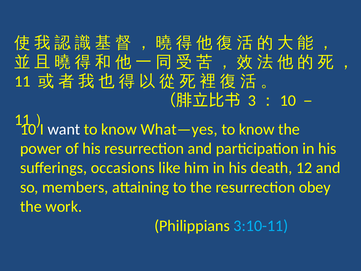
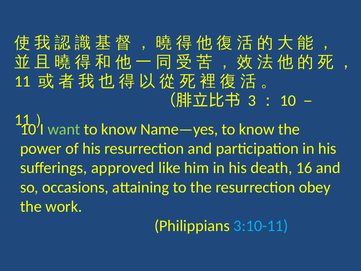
want colour: white -> light green (64, 129)
What—yes: What—yes -> Name—yes (179, 129)
occasions: occasions -> approved (123, 168)
12: 12 -> 16 (304, 168)
members: members -> occasions (75, 187)
